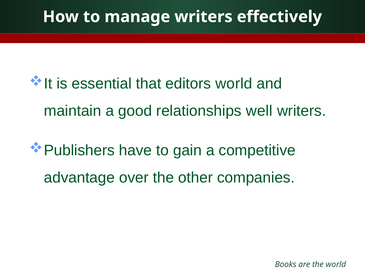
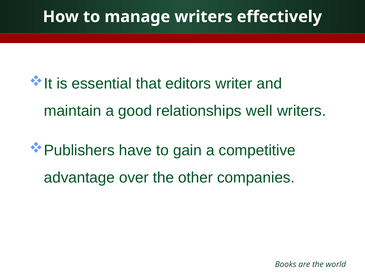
editors world: world -> writer (234, 84)
